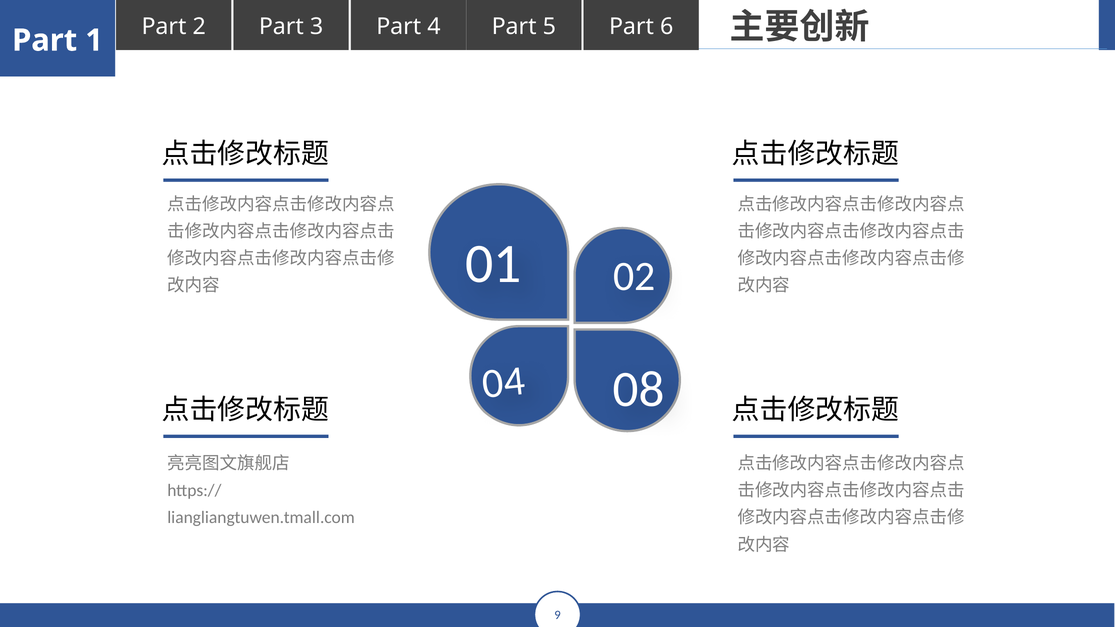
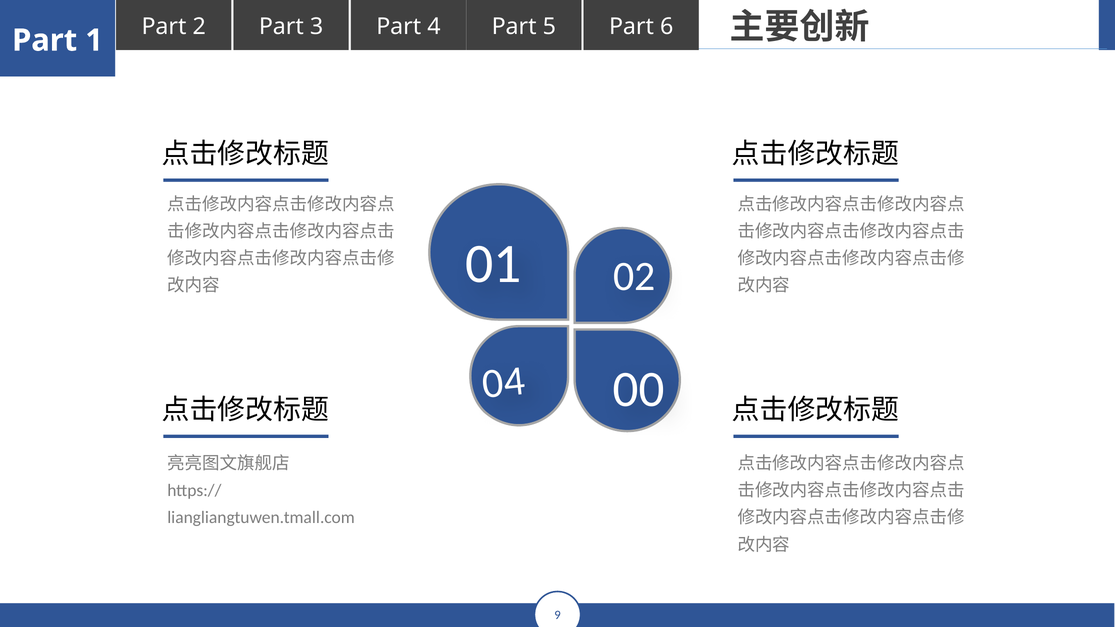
08: 08 -> 00 (639, 389)
